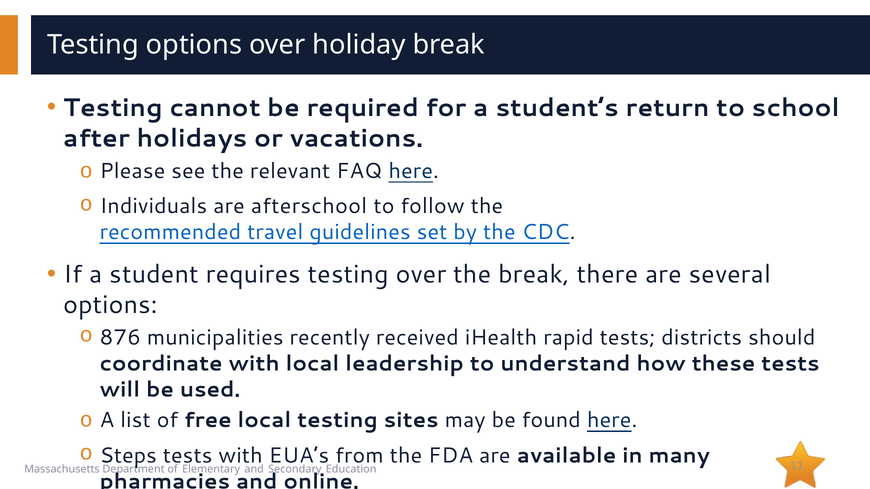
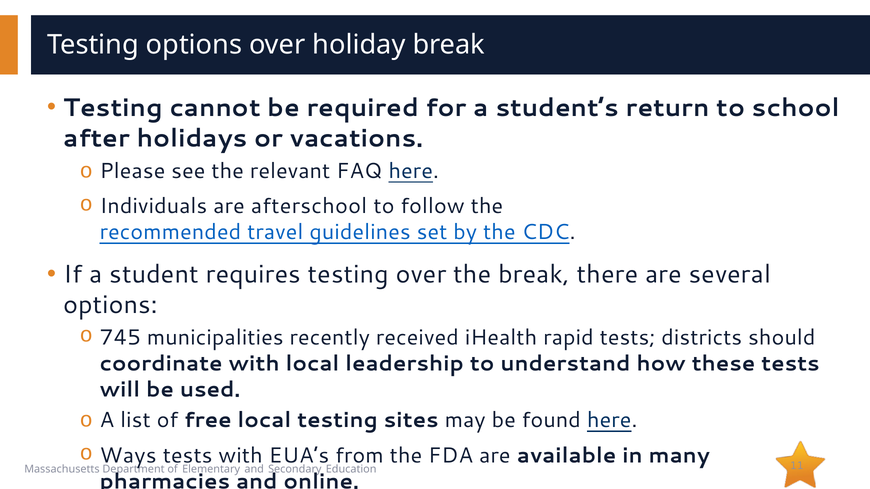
876: 876 -> 745 (120, 338)
Steps: Steps -> Ways (128, 456)
